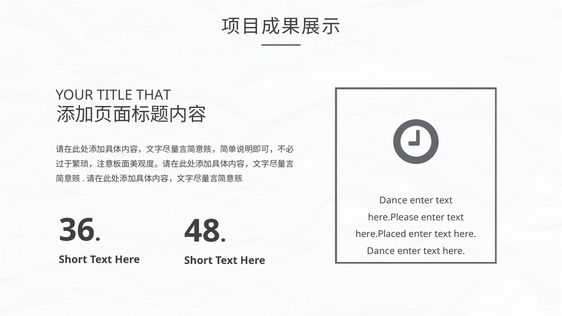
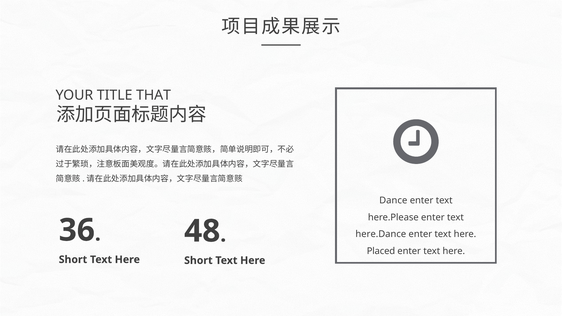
here.Placed: here.Placed -> here.Dance (381, 234)
Dance: Dance -> Placed (381, 251)
